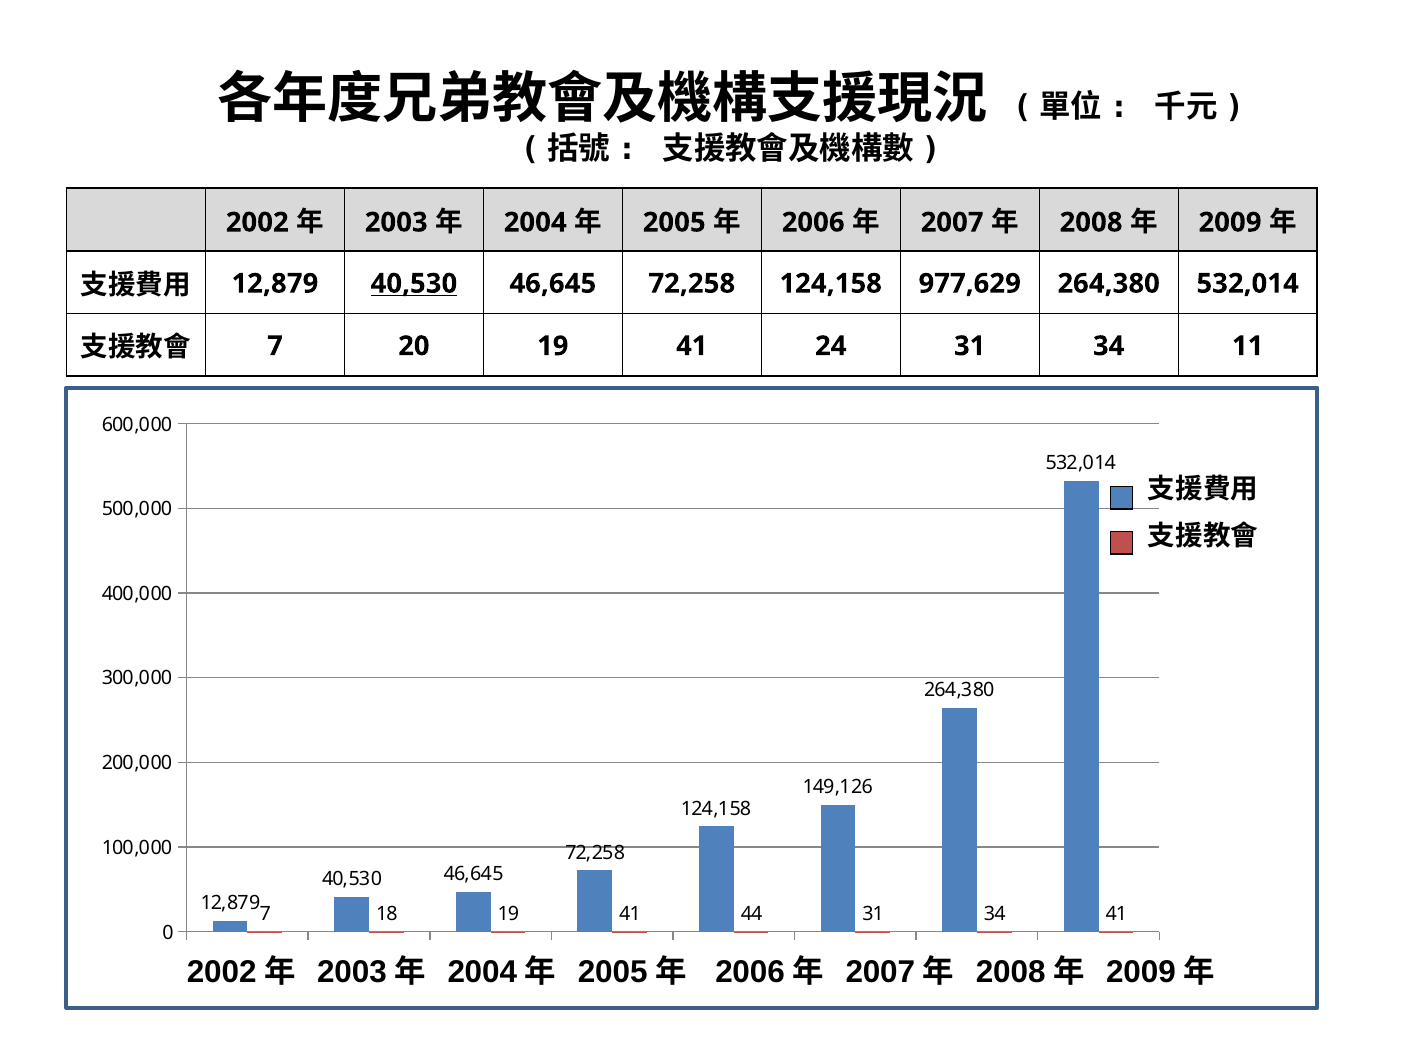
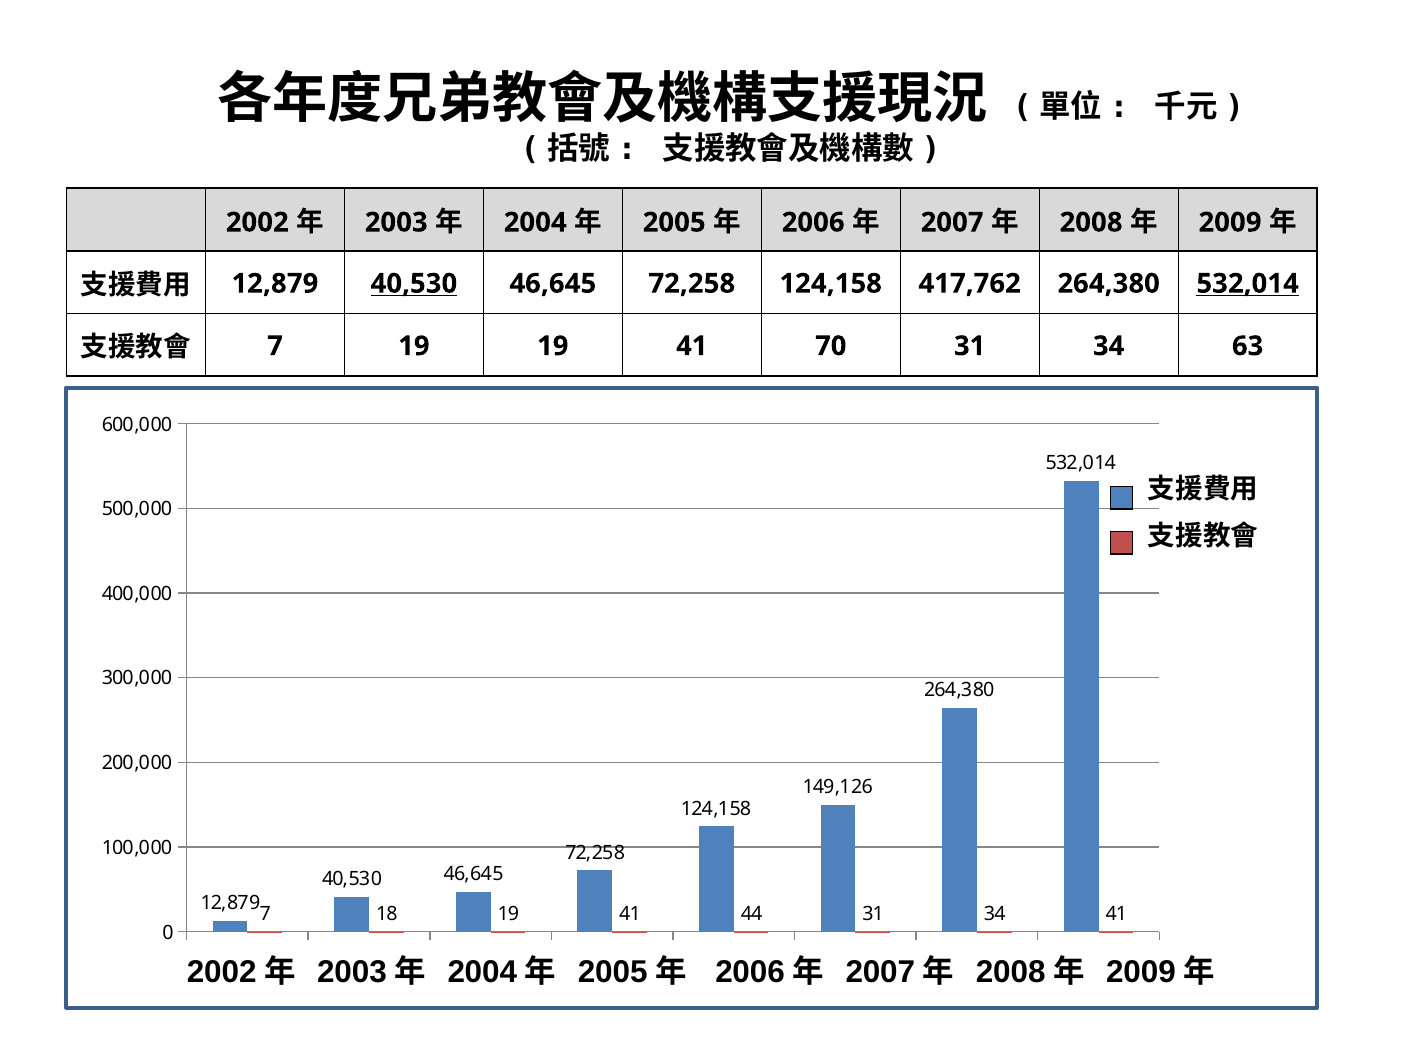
977,629: 977,629 -> 417,762 (970, 284)
532,014 underline: none -> present (1248, 284)
7 20: 20 -> 19 (414, 346)
24: 24 -> 70 (831, 346)
11: 11 -> 63 (1248, 346)
